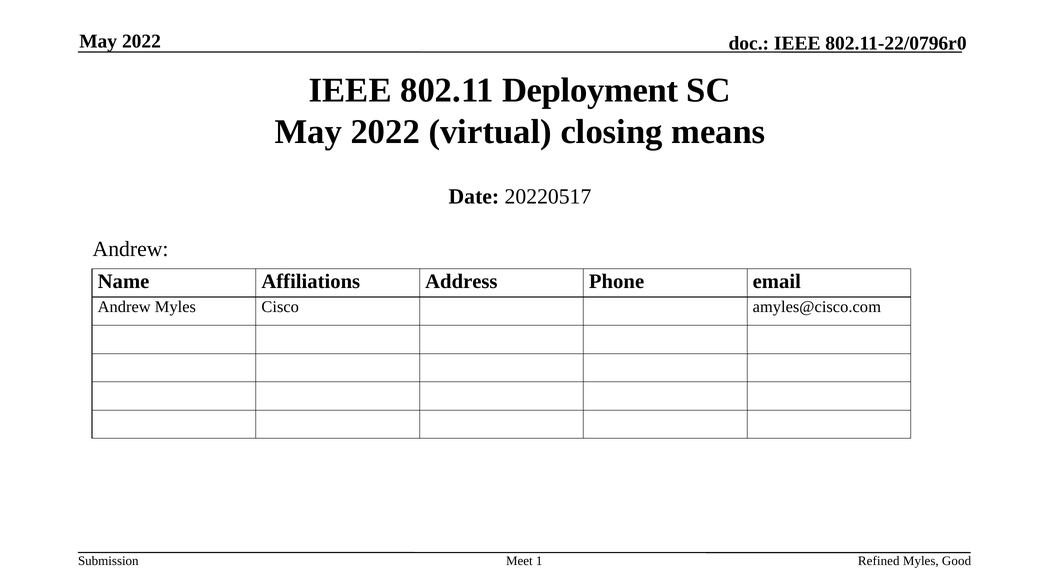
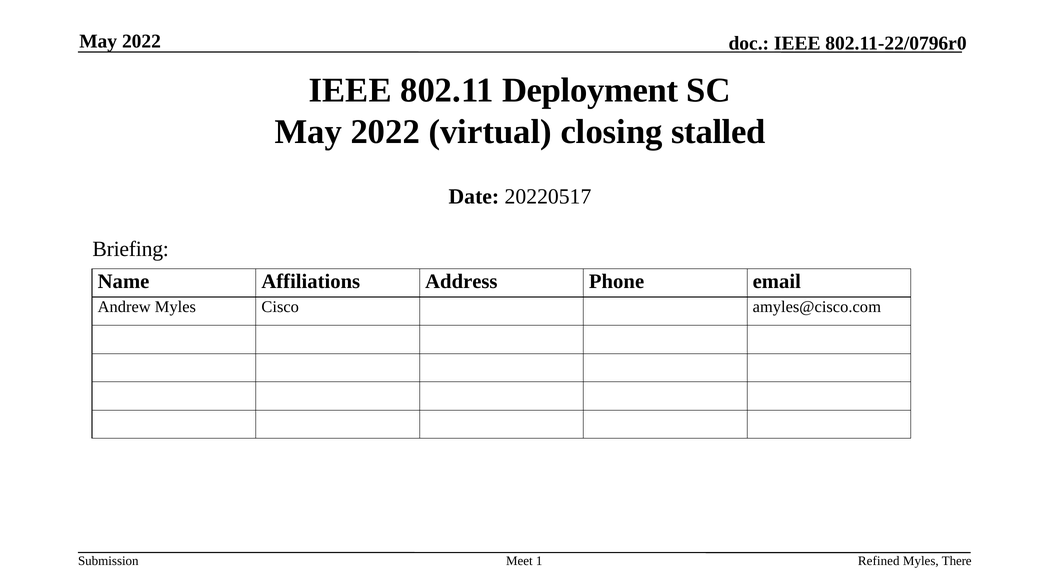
means: means -> stalled (718, 132)
Andrew: Andrew -> Briefing (131, 249)
Good: Good -> There (957, 561)
